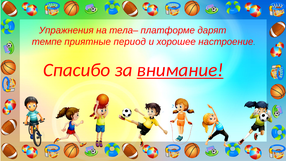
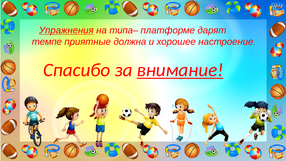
Упражнения underline: none -> present (66, 30)
тела–: тела– -> типа– (124, 30)
период: период -> должна (130, 42)
